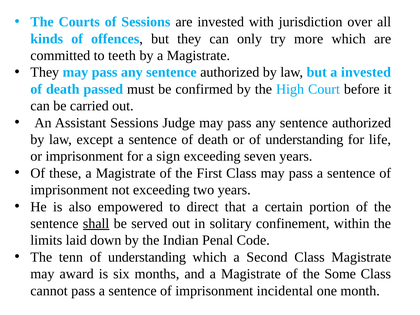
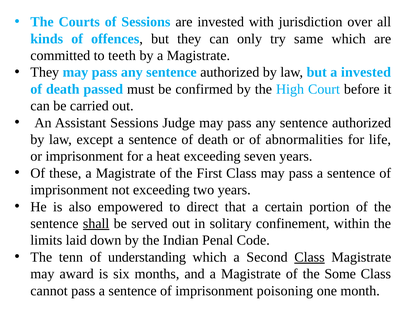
more: more -> same (309, 39)
or of understanding: understanding -> abnormalities (304, 140)
sign: sign -> heat (168, 156)
Class underline: none -> present (309, 257)
incidental: incidental -> poisoning (285, 291)
